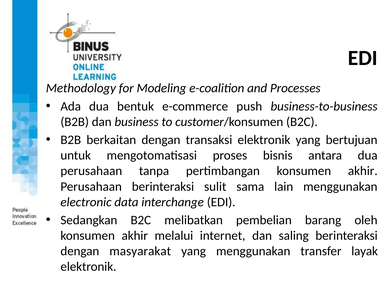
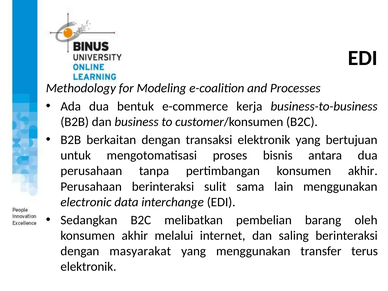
push: push -> kerja (249, 106)
layak: layak -> terus (365, 251)
